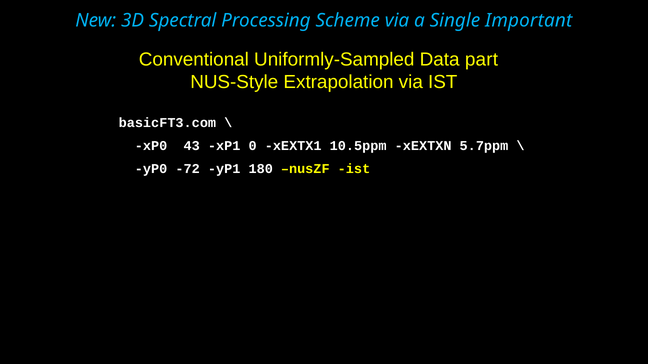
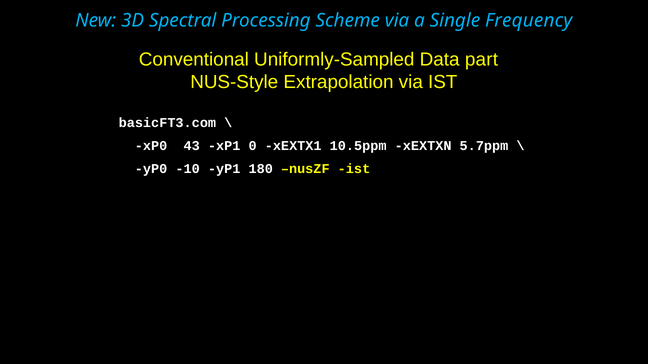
Important: Important -> Frequency (529, 21)
-72: -72 -> -10 (188, 169)
